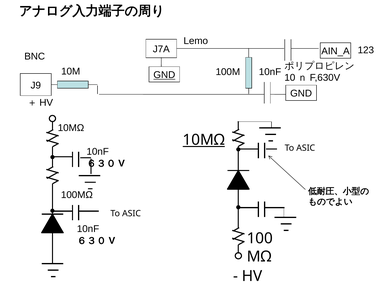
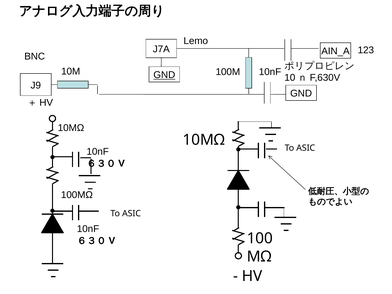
10MΩ underline: present -> none (204, 140)
